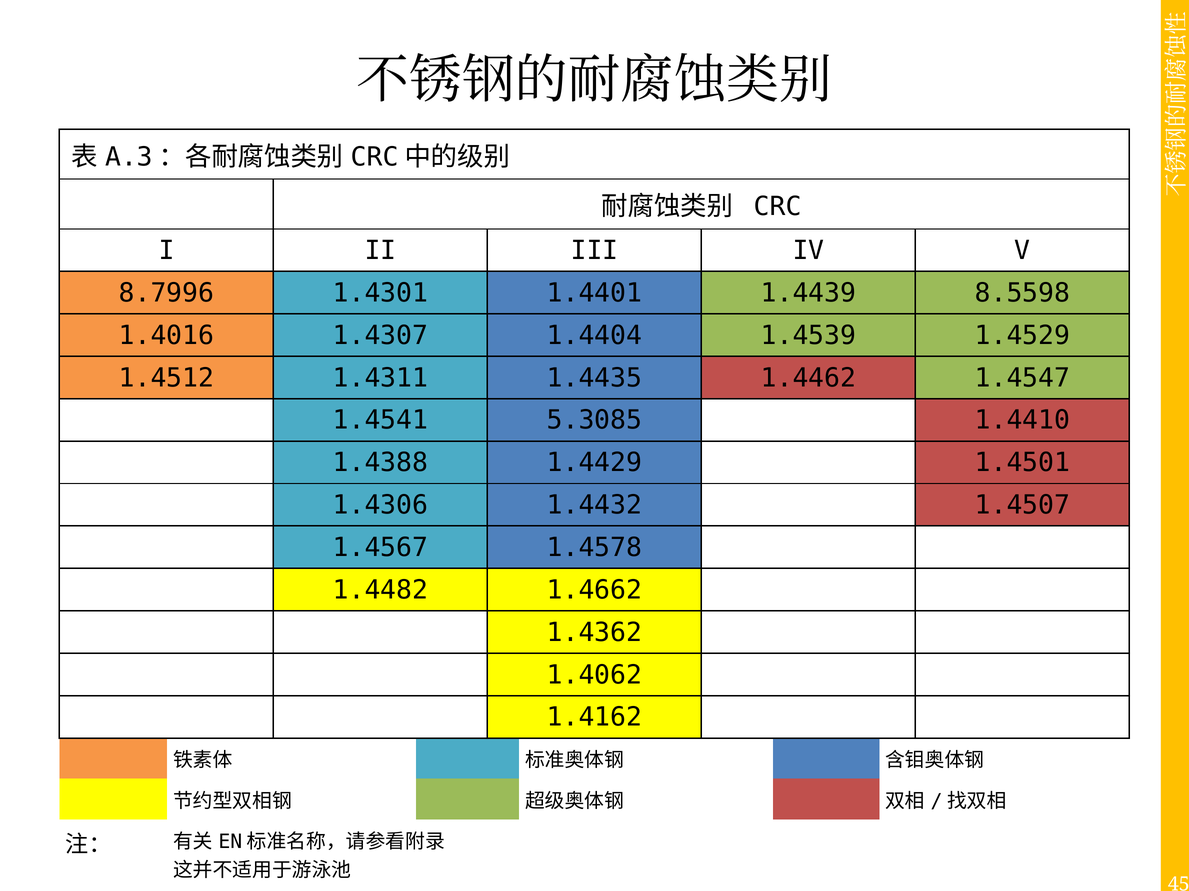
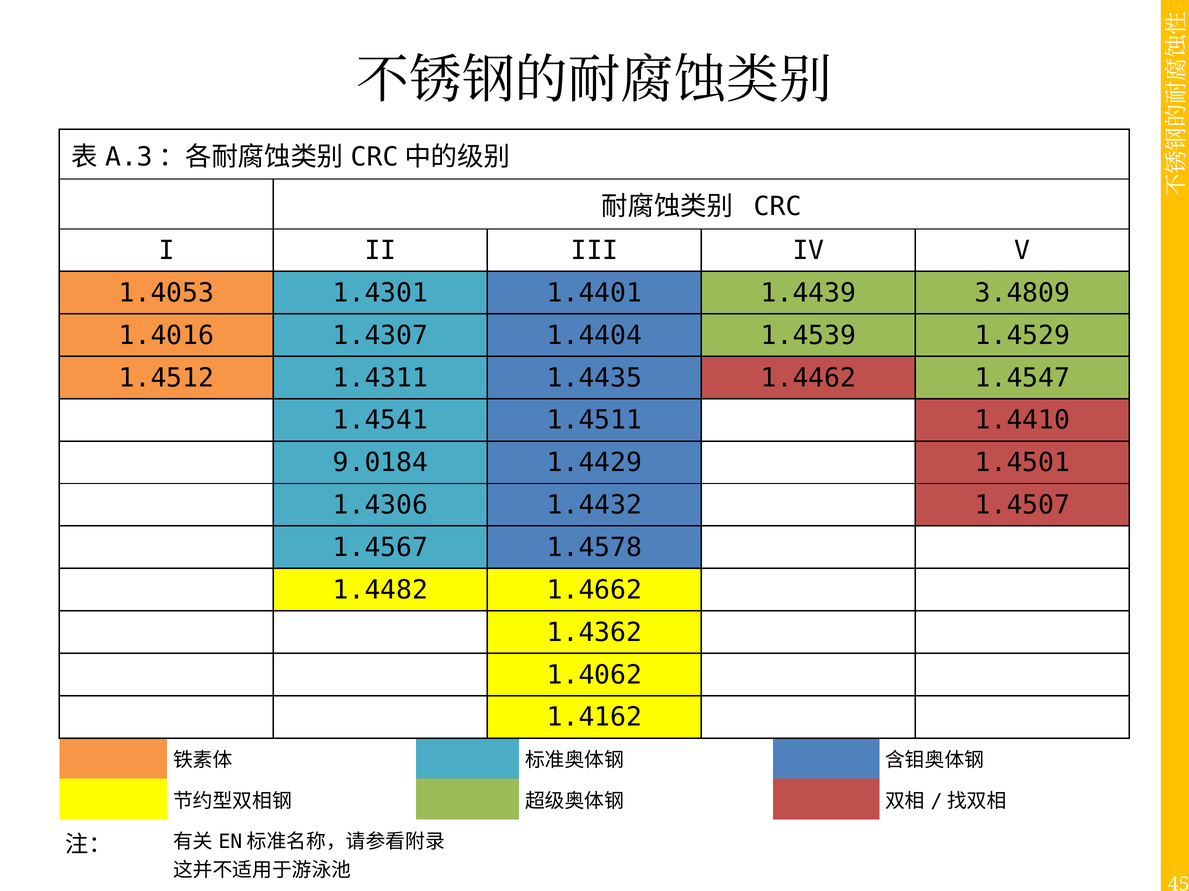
8.7996: 8.7996 -> 1.4053 (166, 293)
8.5598: 8.5598 -> 3.4809 (1022, 293)
5.3085: 5.3085 -> 1.4511 (594, 421)
1.4388: 1.4388 -> 9.0184 (380, 463)
